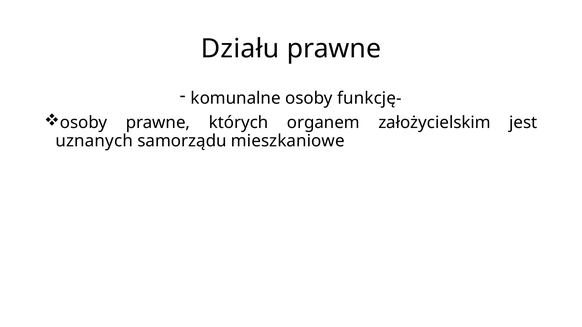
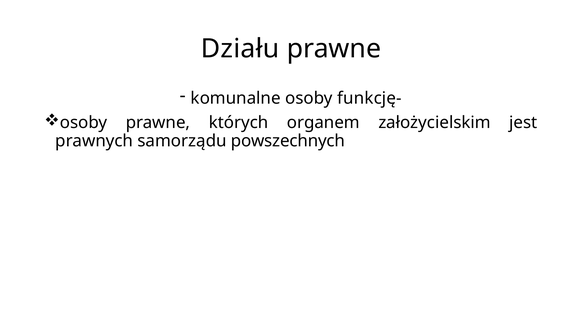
uznanych: uznanych -> prawnych (94, 141)
mieszkaniowe: mieszkaniowe -> powszechnych (288, 141)
